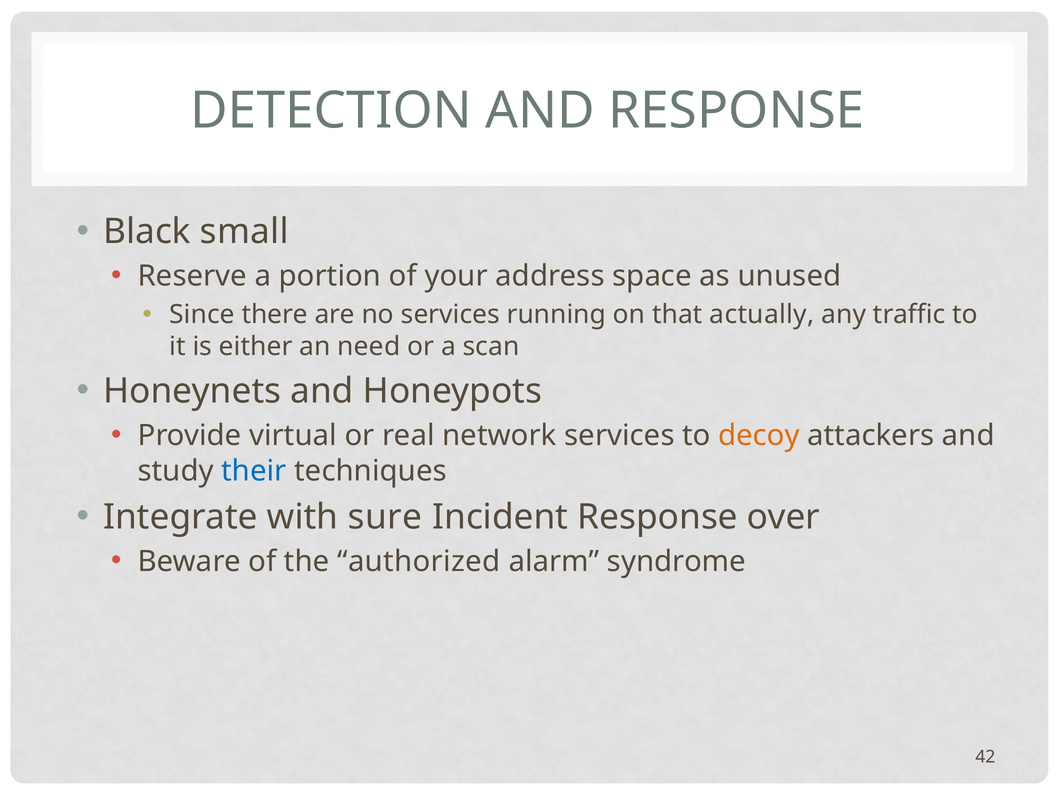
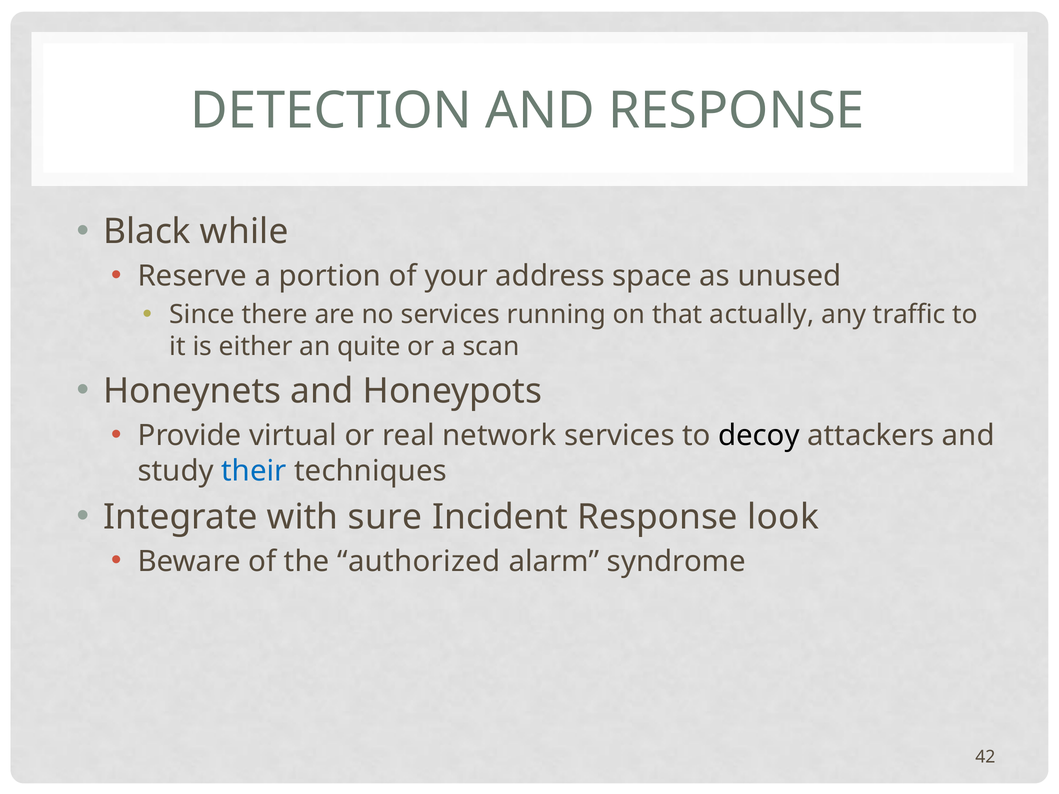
small: small -> while (244, 232)
need: need -> quite (369, 347)
decoy colour: orange -> black (759, 436)
over: over -> look (783, 517)
